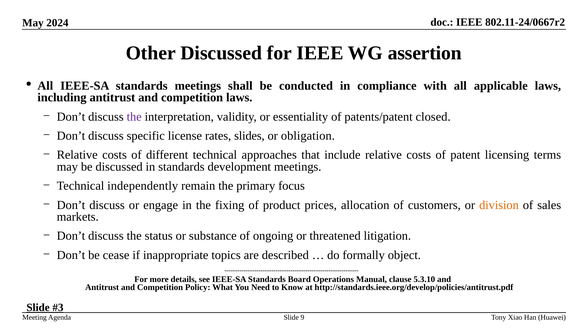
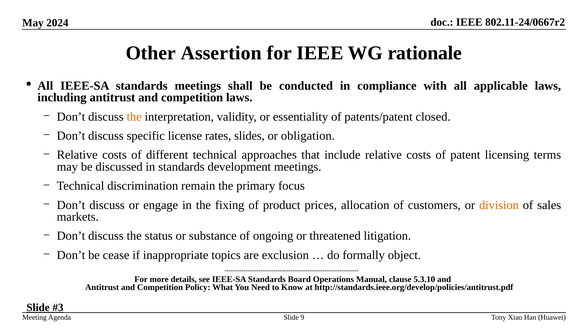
Other Discussed: Discussed -> Assertion (221, 53)
assertion: assertion -> rationale (425, 53)
the colour: purple -> orange (134, 117)
independently: independently -> discrimination (143, 186)
described: described -> exclusion (285, 255)
